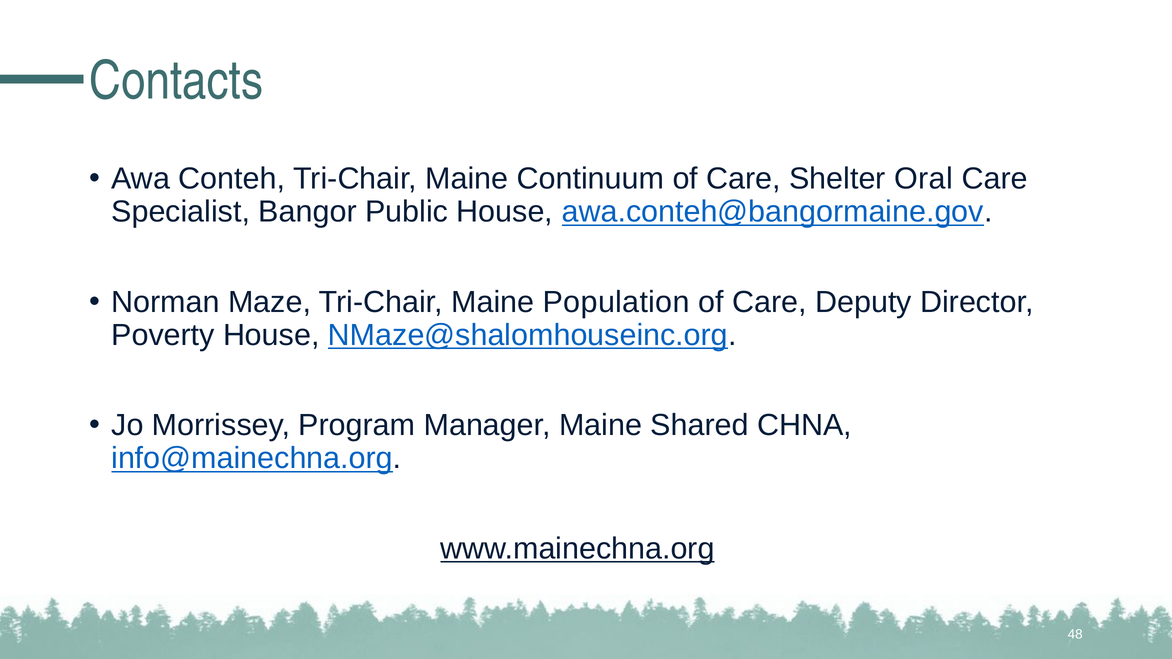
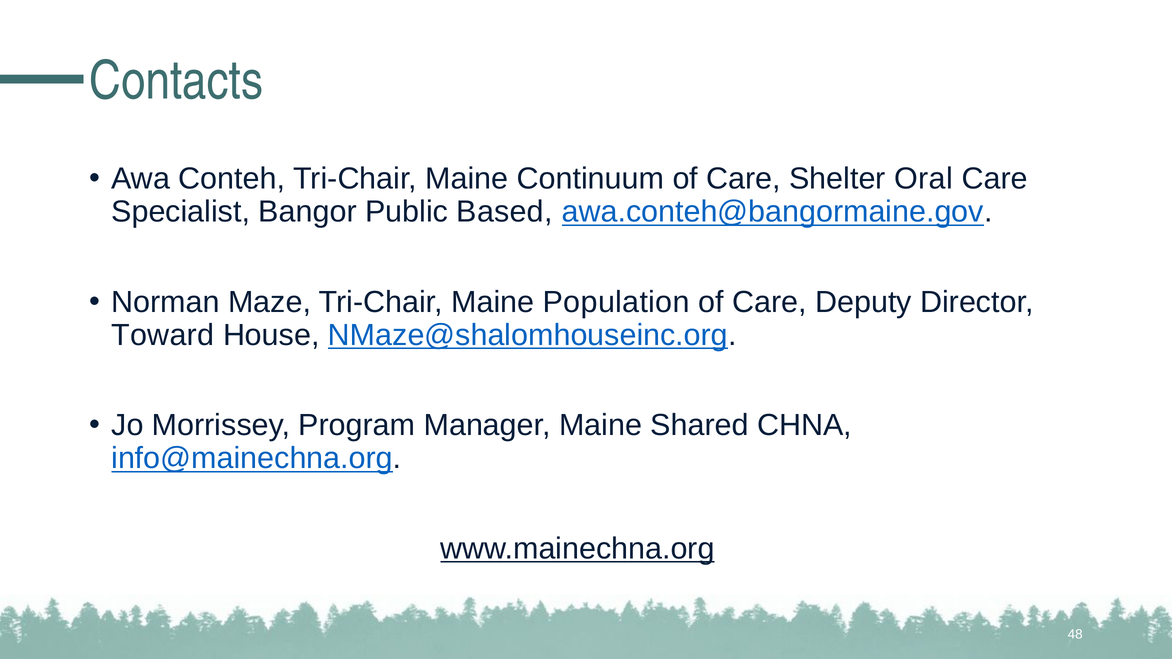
Public House: House -> Based (505, 212)
Poverty: Poverty -> Toward (163, 335)
